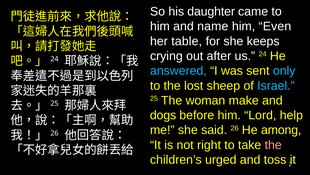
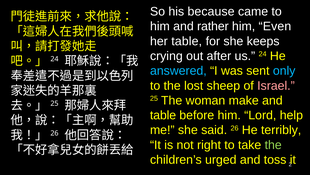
daughter: daughter -> because (211, 12)
name: name -> rather (213, 26)
Israel colour: light blue -> pink (276, 85)
dogs: dogs -> table (163, 115)
among: among -> terribly (281, 130)
the colour: pink -> light green (273, 144)
